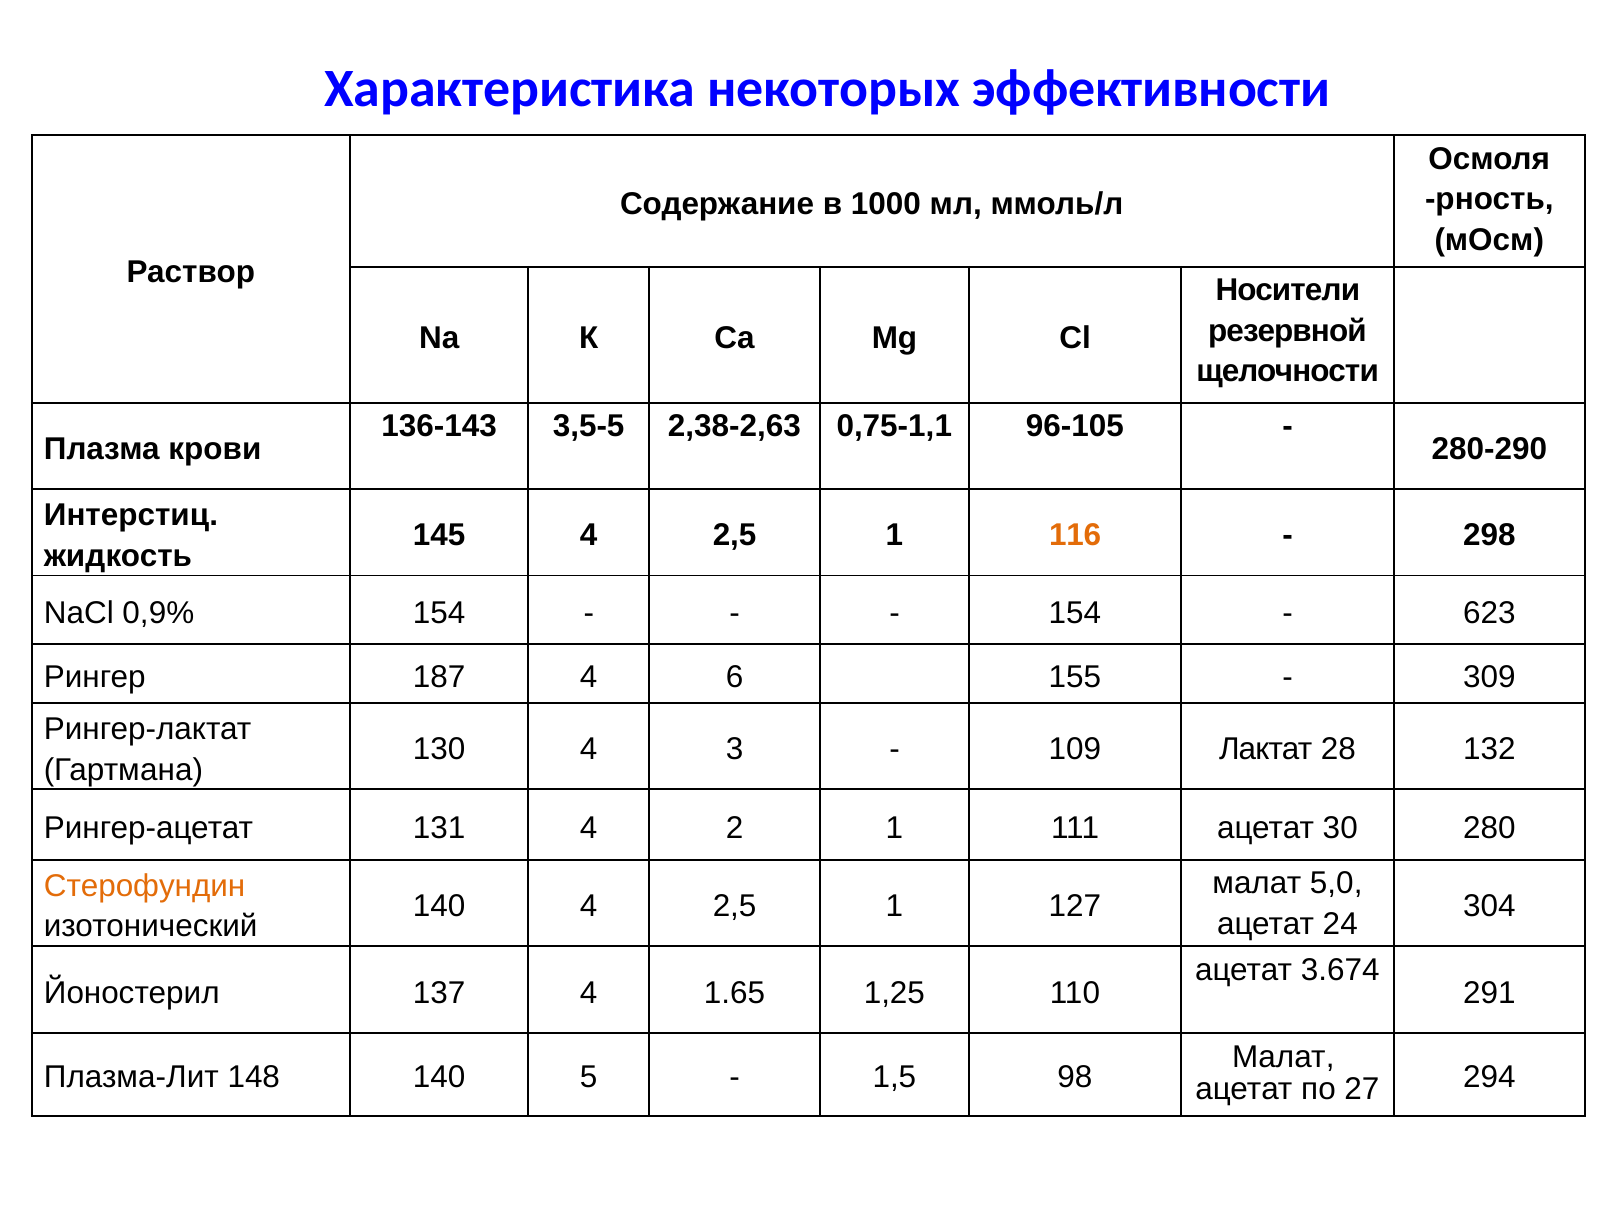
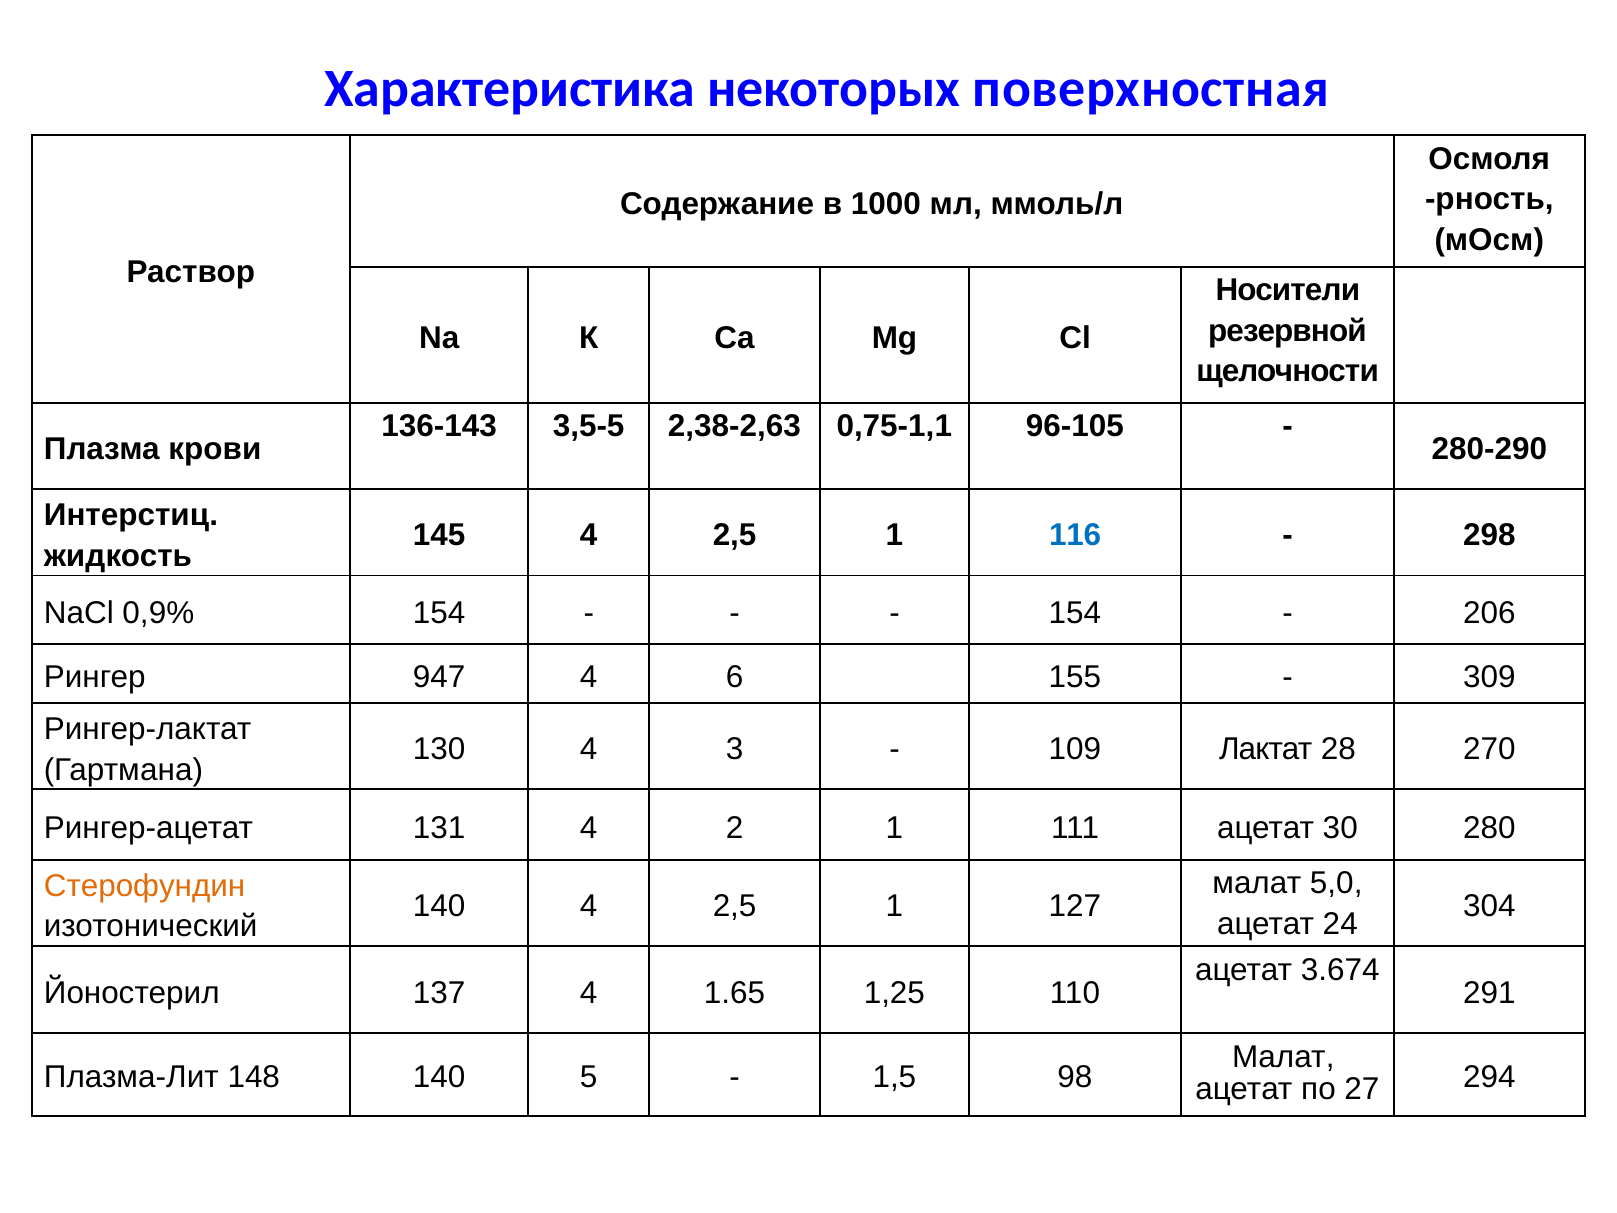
эффективности: эффективности -> поверхностная (1151, 88)
116 colour: orange -> blue (1075, 535)
623: 623 -> 206 (1489, 613)
187: 187 -> 947 (439, 677)
132: 132 -> 270 (1489, 749)
